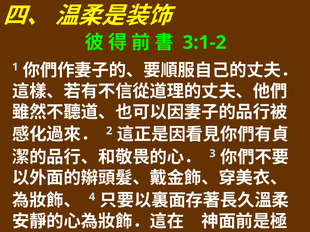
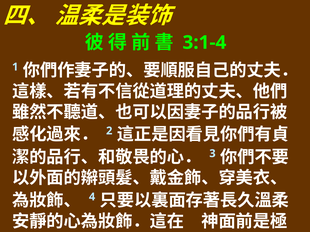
3:1-2: 3:1-2 -> 3:1-4 (204, 43)
